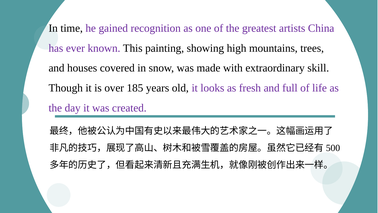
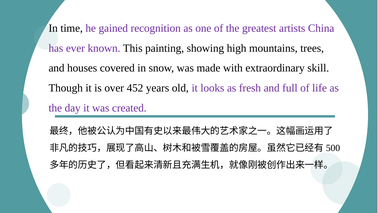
185: 185 -> 452 (135, 88)
